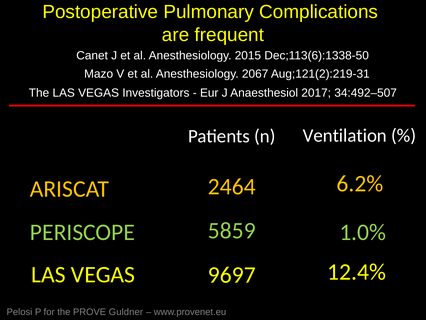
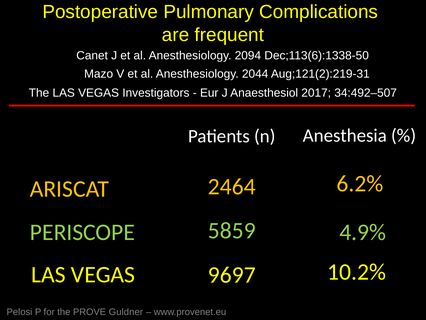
2015: 2015 -> 2094 (248, 55)
2067: 2067 -> 2044 (255, 74)
Ventilation: Ventilation -> Anesthesia (345, 135)
1.0%: 1.0% -> 4.9% (363, 232)
12.4%: 12.4% -> 10.2% (357, 271)
